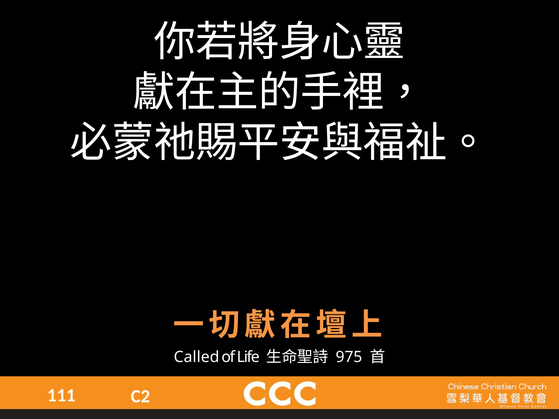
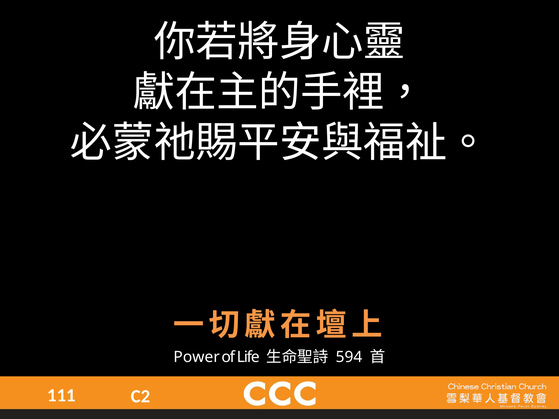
Called: Called -> Power (197, 357)
975: 975 -> 594 (349, 357)
